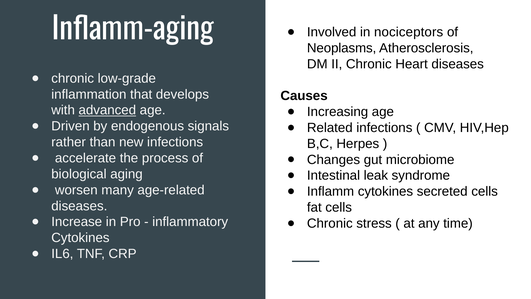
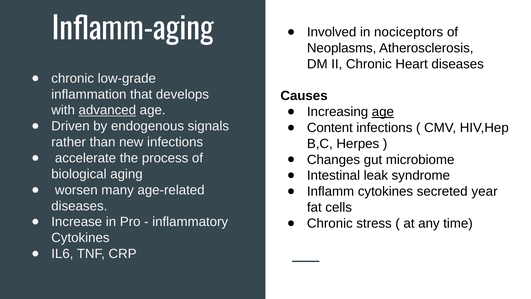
age underline: none -> present (383, 112)
Related: Related -> Content (330, 128)
secreted cells: cells -> year (485, 191)
